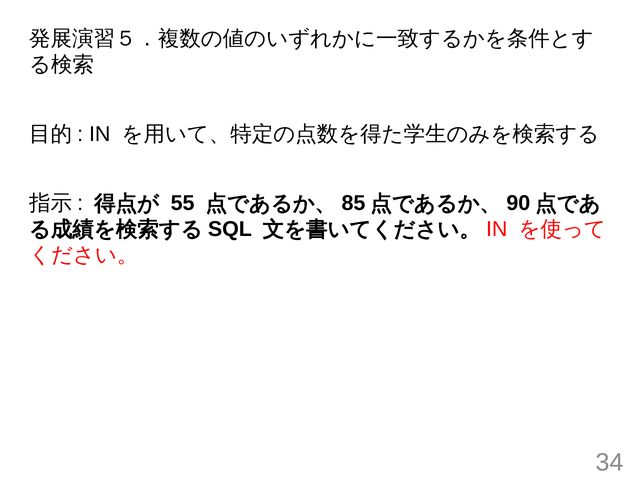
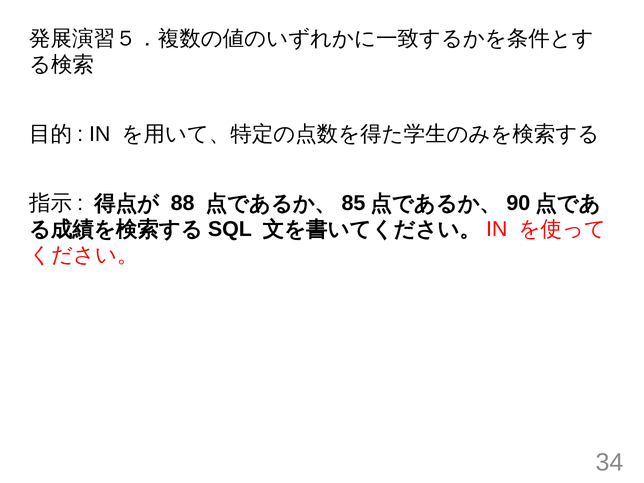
55: 55 -> 88 (183, 203)
